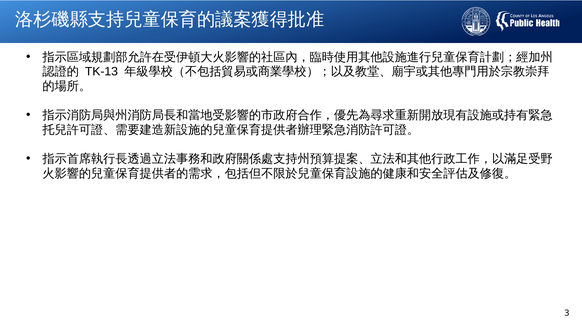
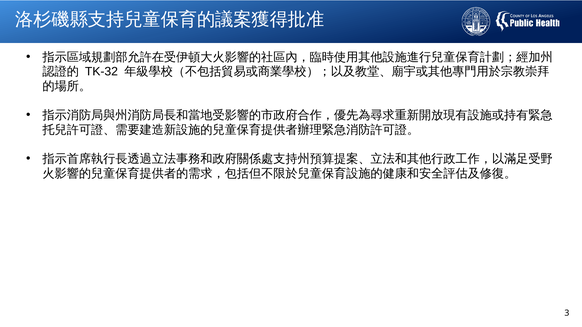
TK-13: TK-13 -> TK-32 (101, 72)
